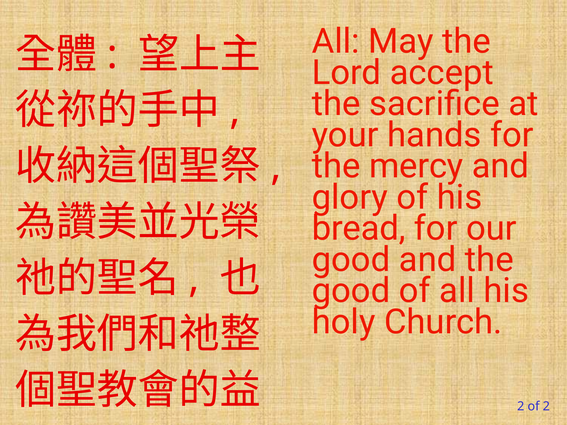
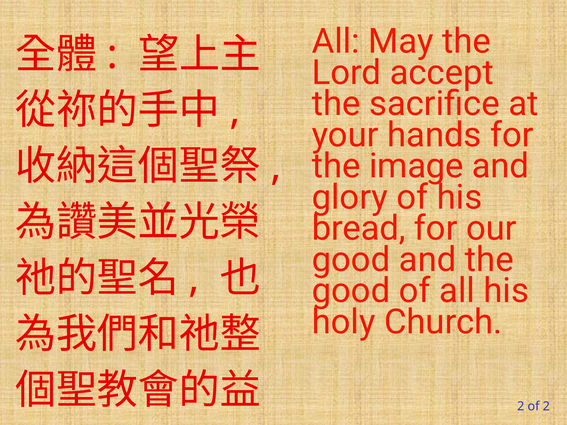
mercy: mercy -> image (416, 166)
